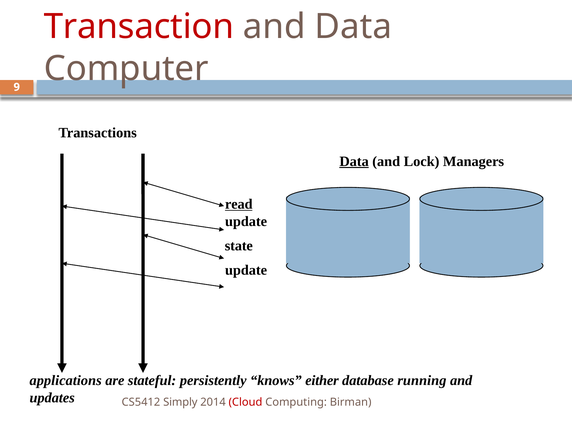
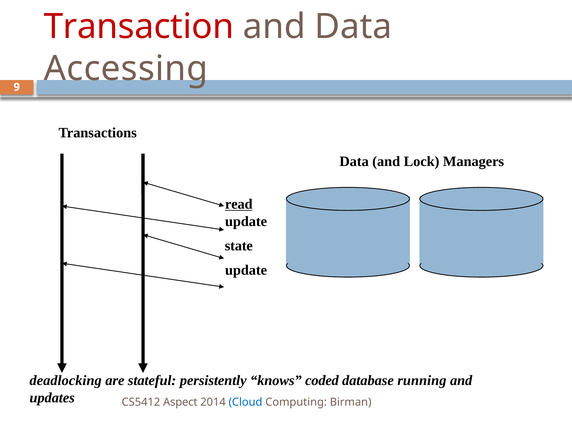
Computer: Computer -> Accessing (126, 69)
Data underline: present -> none (354, 161)
applications: applications -> deadlocking (66, 381)
either: either -> coded (322, 381)
Simply: Simply -> Aspect (180, 402)
Cloud colour: red -> blue (246, 402)
